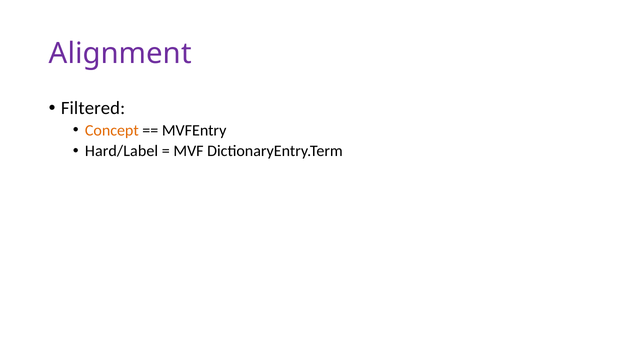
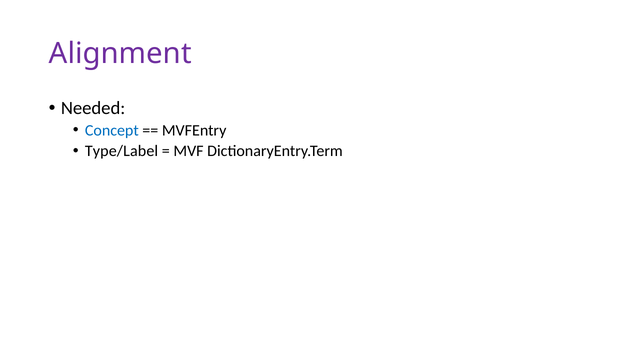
Filtered: Filtered -> Needed (93, 108)
Concept colour: orange -> blue (112, 130)
Hard/Label: Hard/Label -> Type/Label (122, 151)
